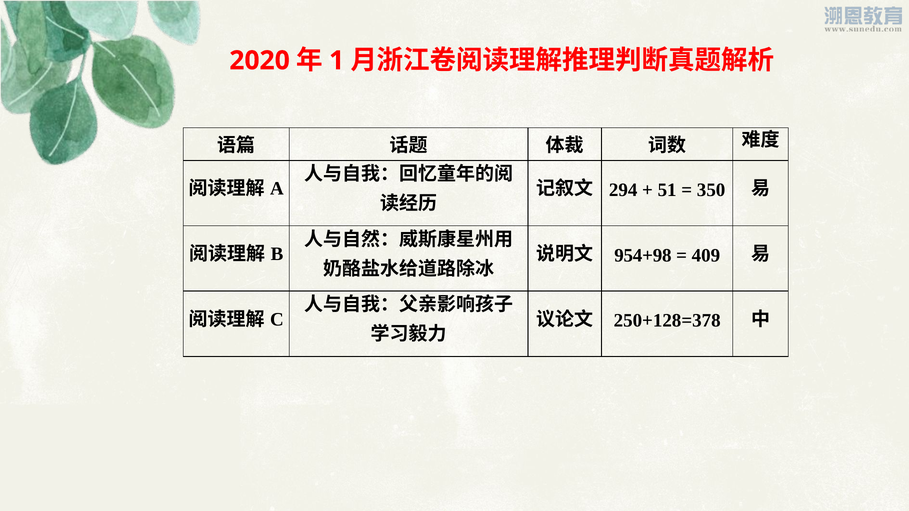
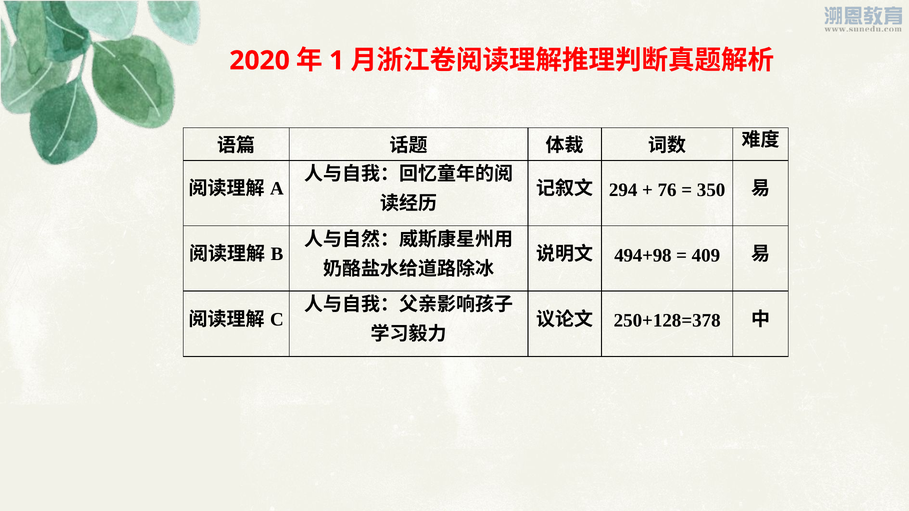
51: 51 -> 76 (667, 190)
954+98: 954+98 -> 494+98 (643, 256)
